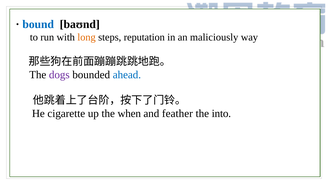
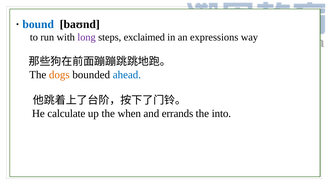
long colour: orange -> purple (87, 37)
reputation: reputation -> exclaimed (144, 37)
maliciously: maliciously -> expressions (214, 37)
dogs colour: purple -> orange (59, 75)
cigarette: cigarette -> calculate (66, 113)
feather: feather -> errands (178, 113)
